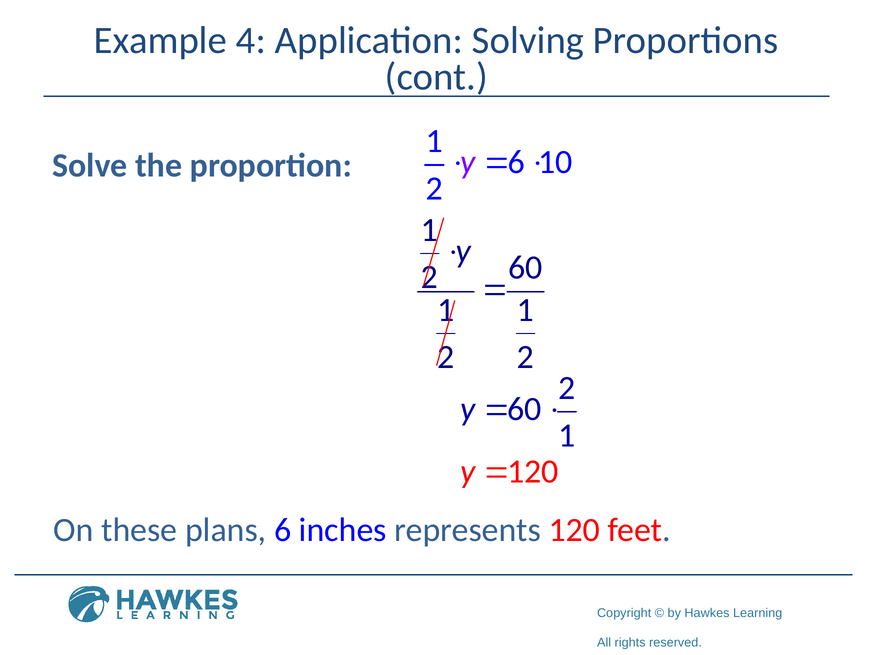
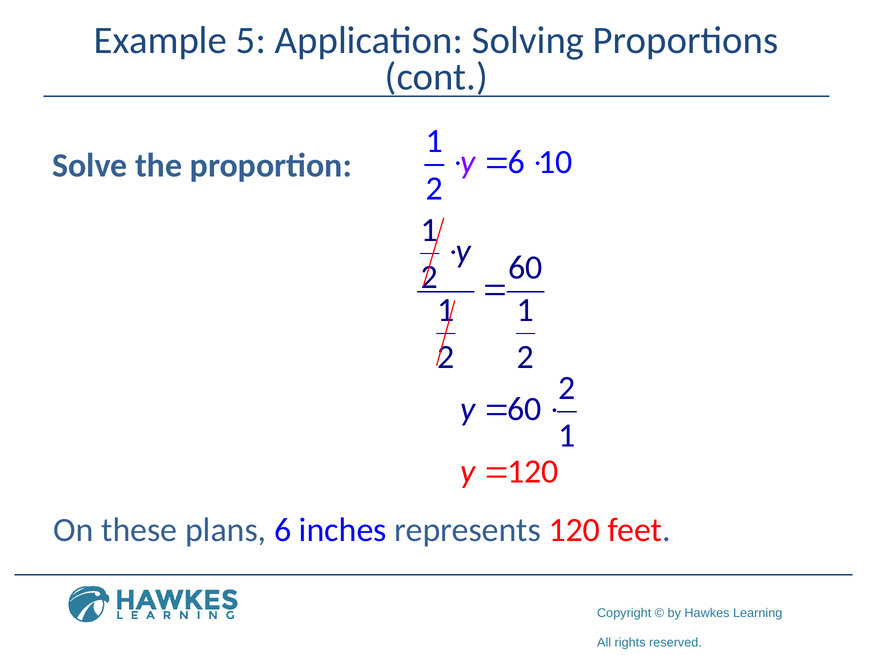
4: 4 -> 5 (251, 41)
